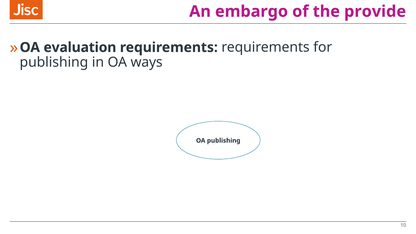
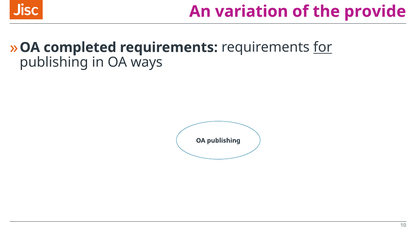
embargo: embargo -> variation (252, 11)
evaluation: evaluation -> completed (80, 47)
for underline: none -> present (323, 47)
